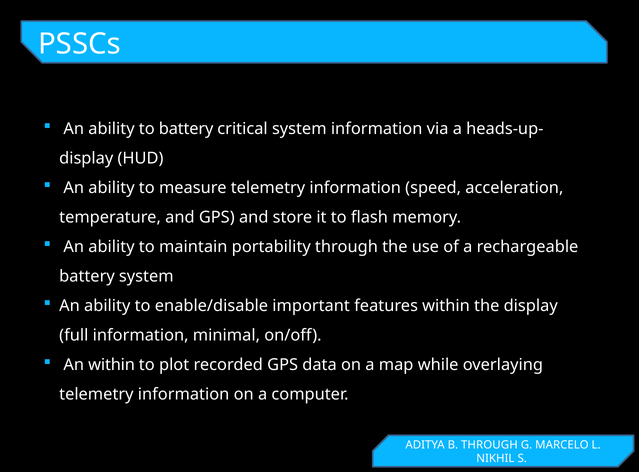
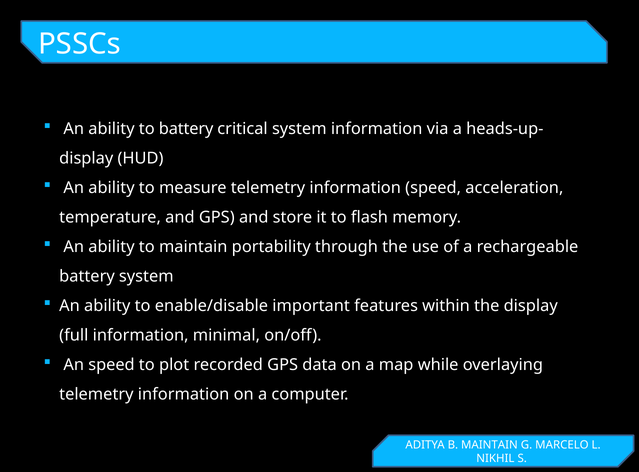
An within: within -> speed (112, 365)
B THROUGH: THROUGH -> MAINTAIN (489, 445)
